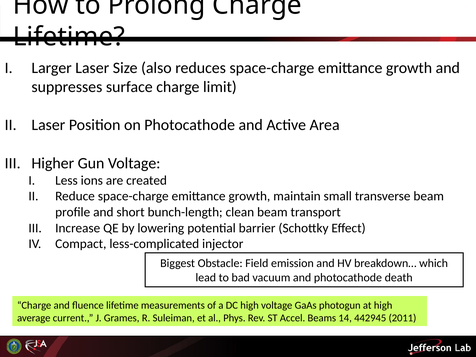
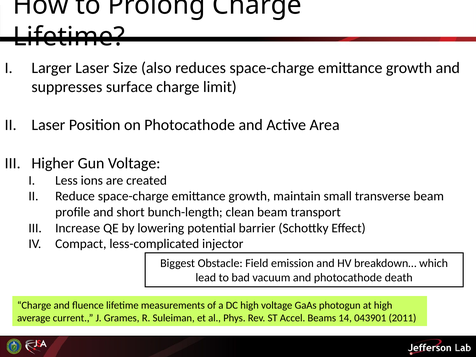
442945: 442945 -> 043901 (370, 318)
